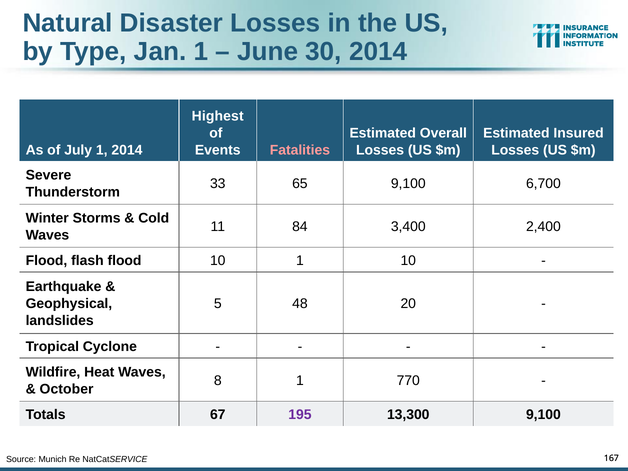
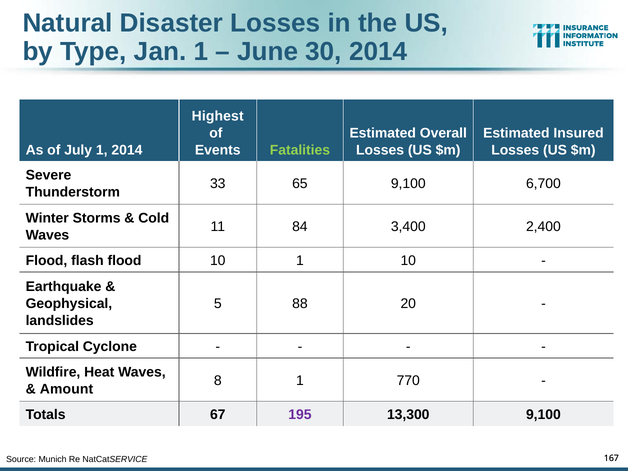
Fatalities colour: pink -> light green (300, 150)
48: 48 -> 88 (300, 304)
October: October -> Amount (67, 389)
